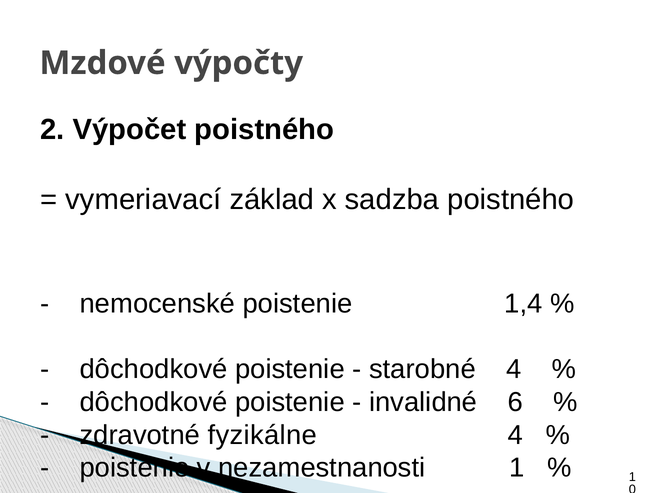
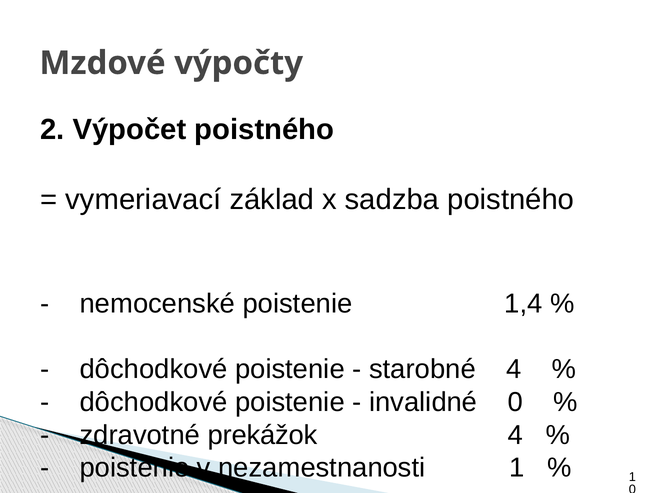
invalidné 6: 6 -> 0 (515, 403)
fyzikálne: fyzikálne -> prekážok (263, 436)
